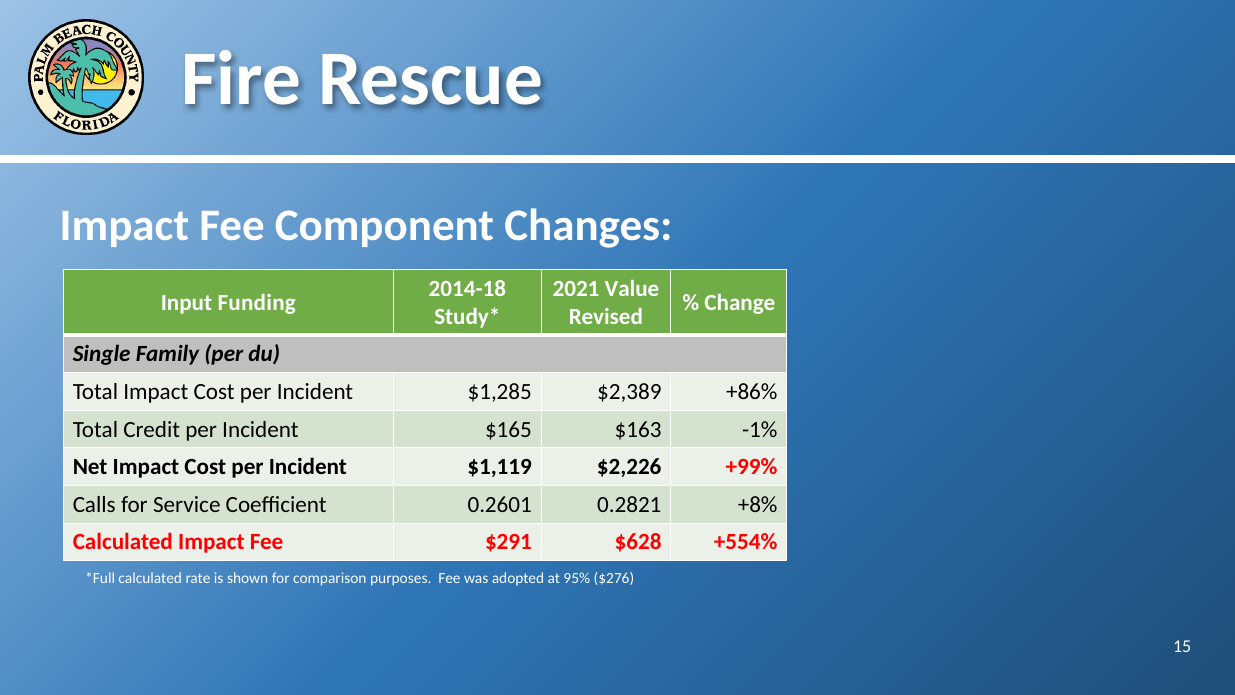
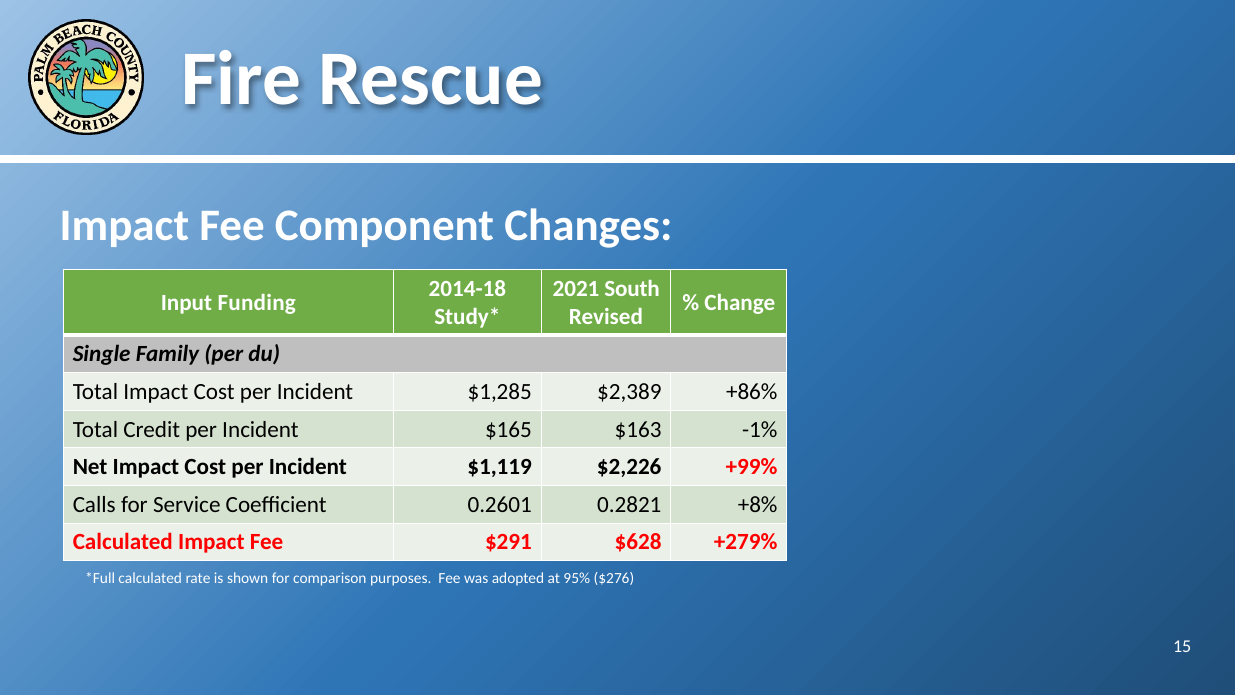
Value: Value -> South (632, 288)
+554%: +554% -> +279% (746, 542)
